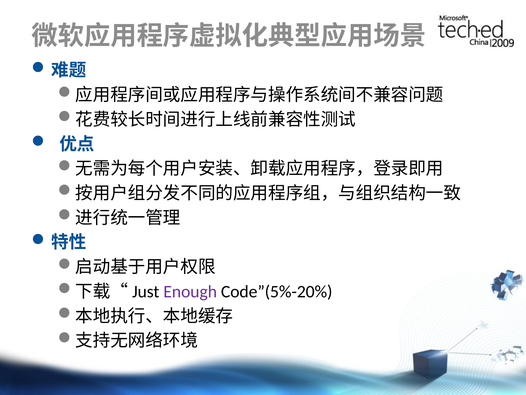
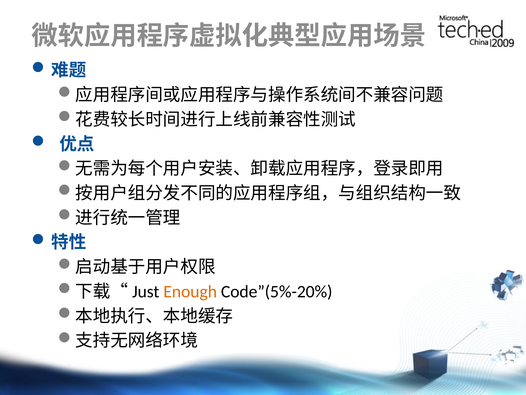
Enough colour: purple -> orange (190, 291)
